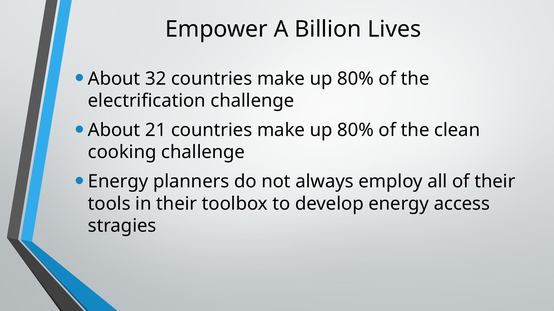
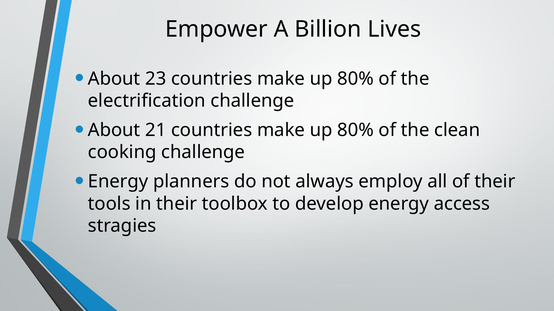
32: 32 -> 23 (156, 79)
